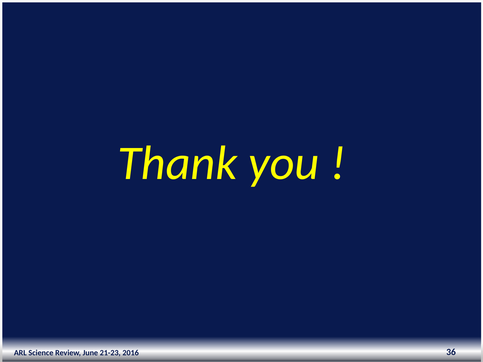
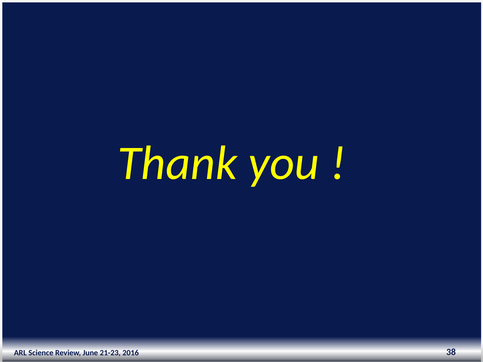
36: 36 -> 38 (451, 352)
